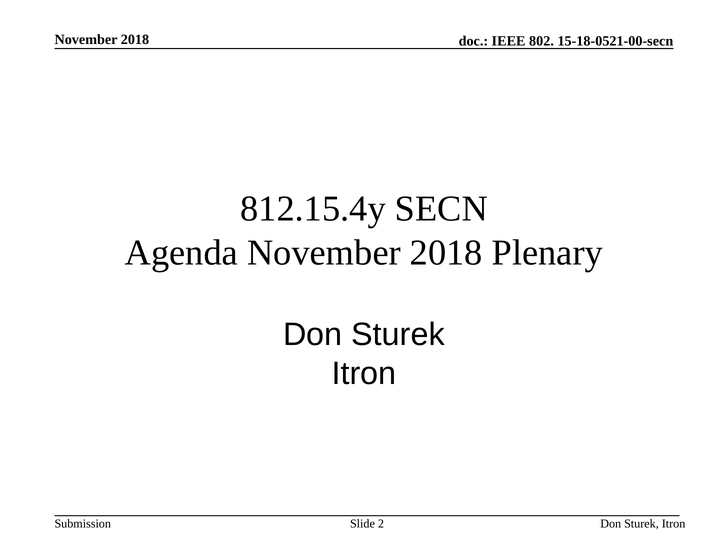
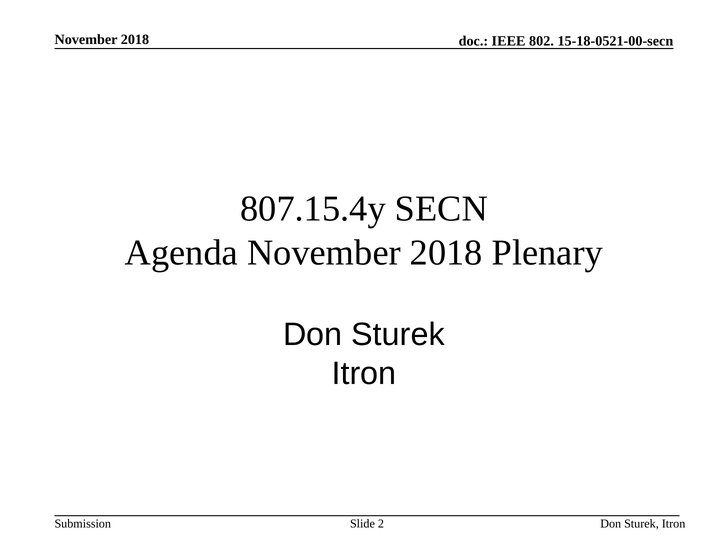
812.15.4y: 812.15.4y -> 807.15.4y (313, 209)
